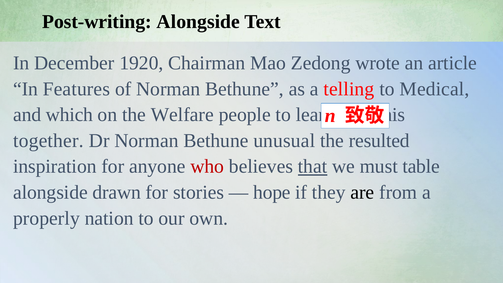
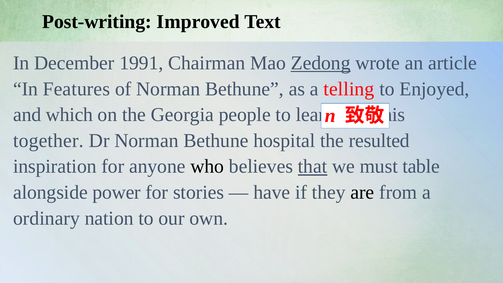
Post-writing Alongside: Alongside -> Improved (198, 22)
1920: 1920 -> 1991 (141, 63)
Zedong underline: none -> present (321, 63)
Medical: Medical -> Enjoyed (435, 89)
Welfare: Welfare -> Georgia (182, 115)
unusual: unusual -> hospital (284, 141)
who colour: red -> black (207, 166)
drawn: drawn -> power (117, 192)
hope: hope -> have (272, 192)
properly: properly -> ordinary (46, 218)
